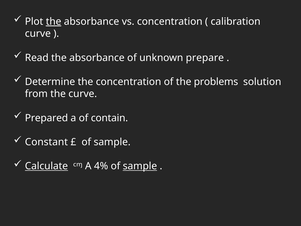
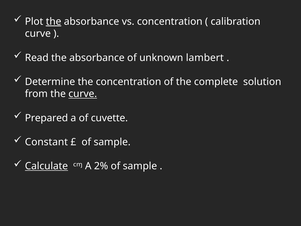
prepare: prepare -> lambert (205, 58)
problems: problems -> complete (216, 82)
curve underline: none -> present (83, 94)
contain: contain -> cuvette (109, 118)
4%: 4% -> 2% (101, 166)
sample underline: present -> none (140, 166)
